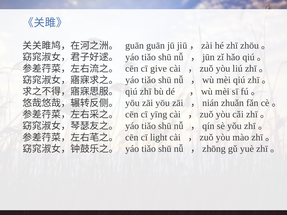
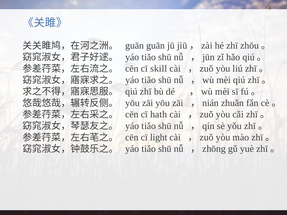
give: give -> skill (159, 69)
yīng: yīng -> hath (159, 115)
